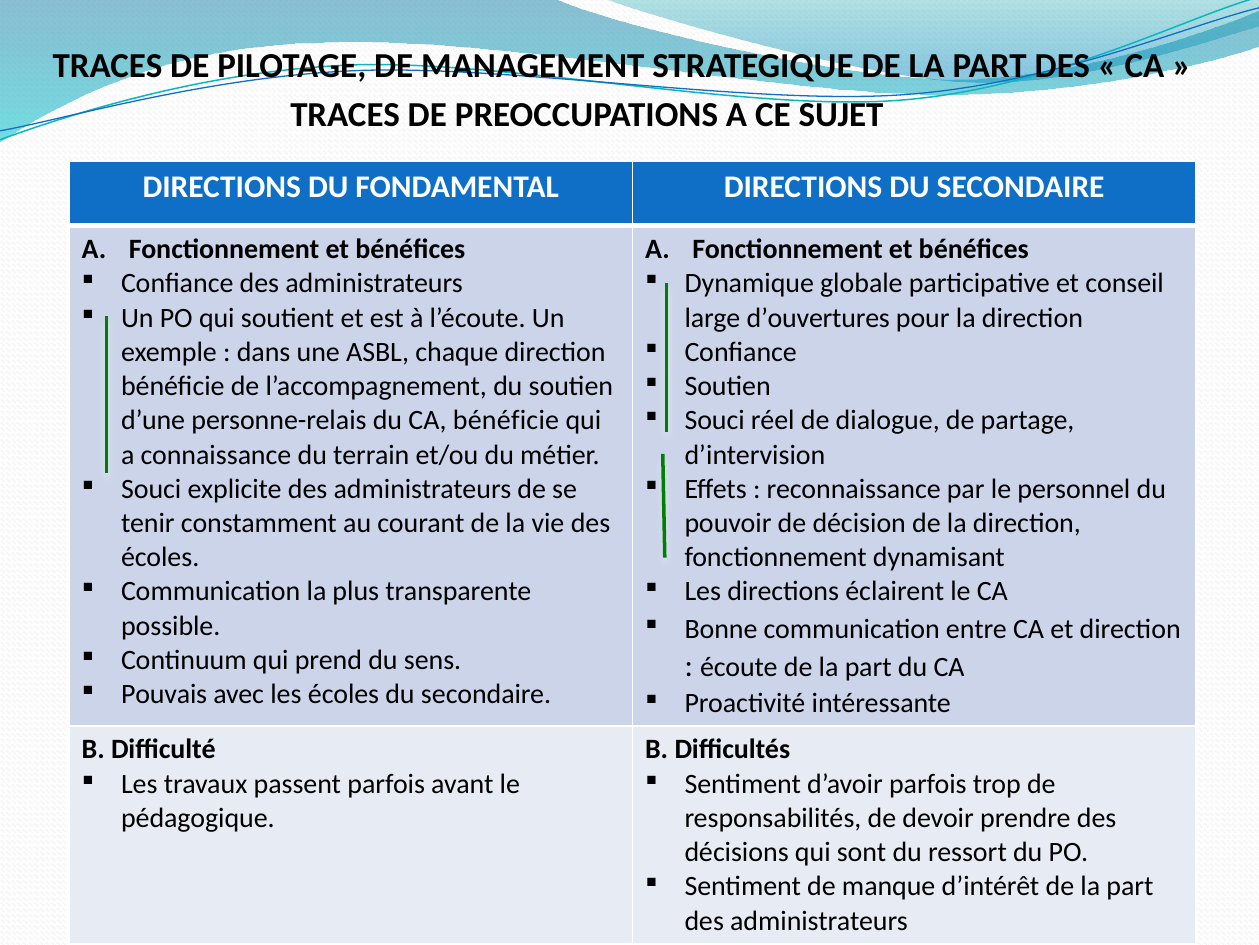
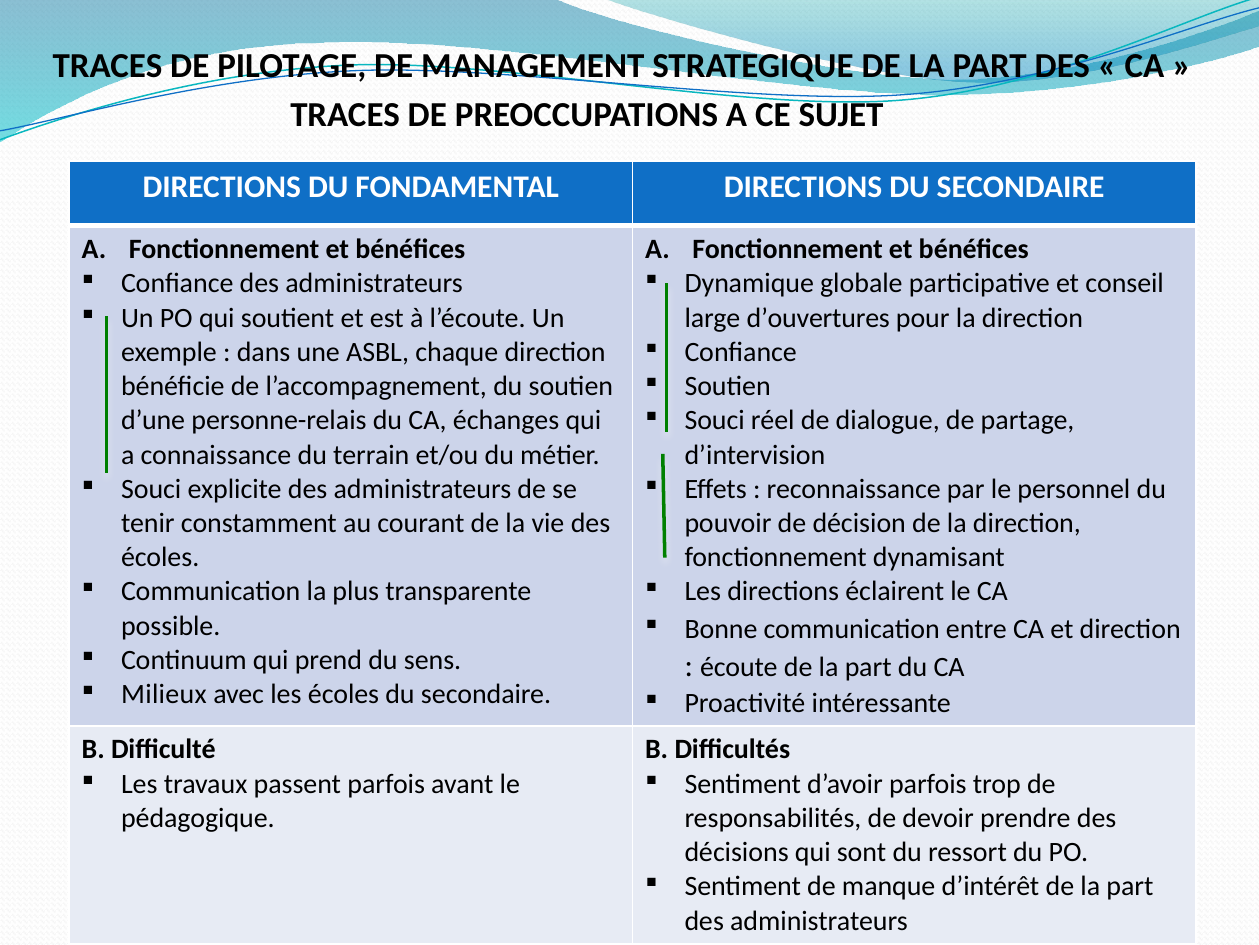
CA bénéficie: bénéficie -> échanges (506, 420)
Pouvais: Pouvais -> Milieux (164, 694)
